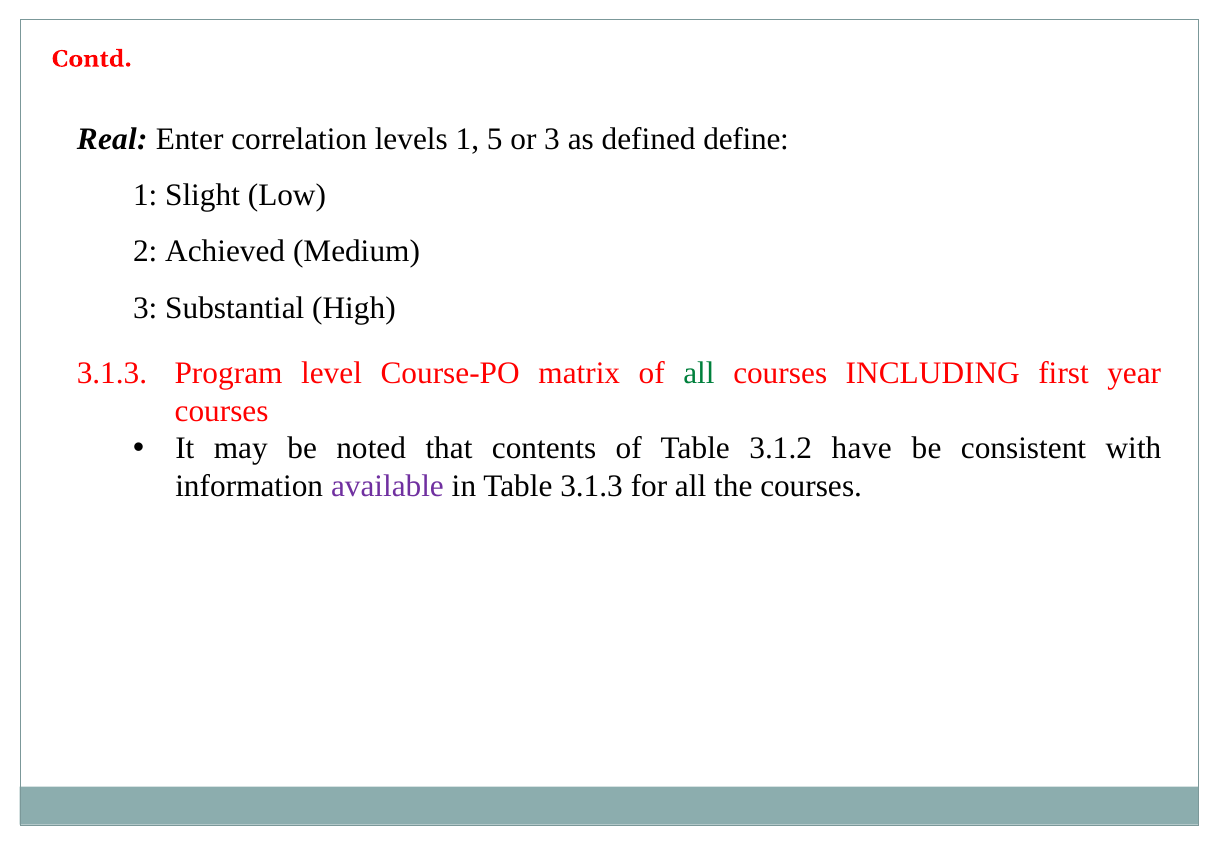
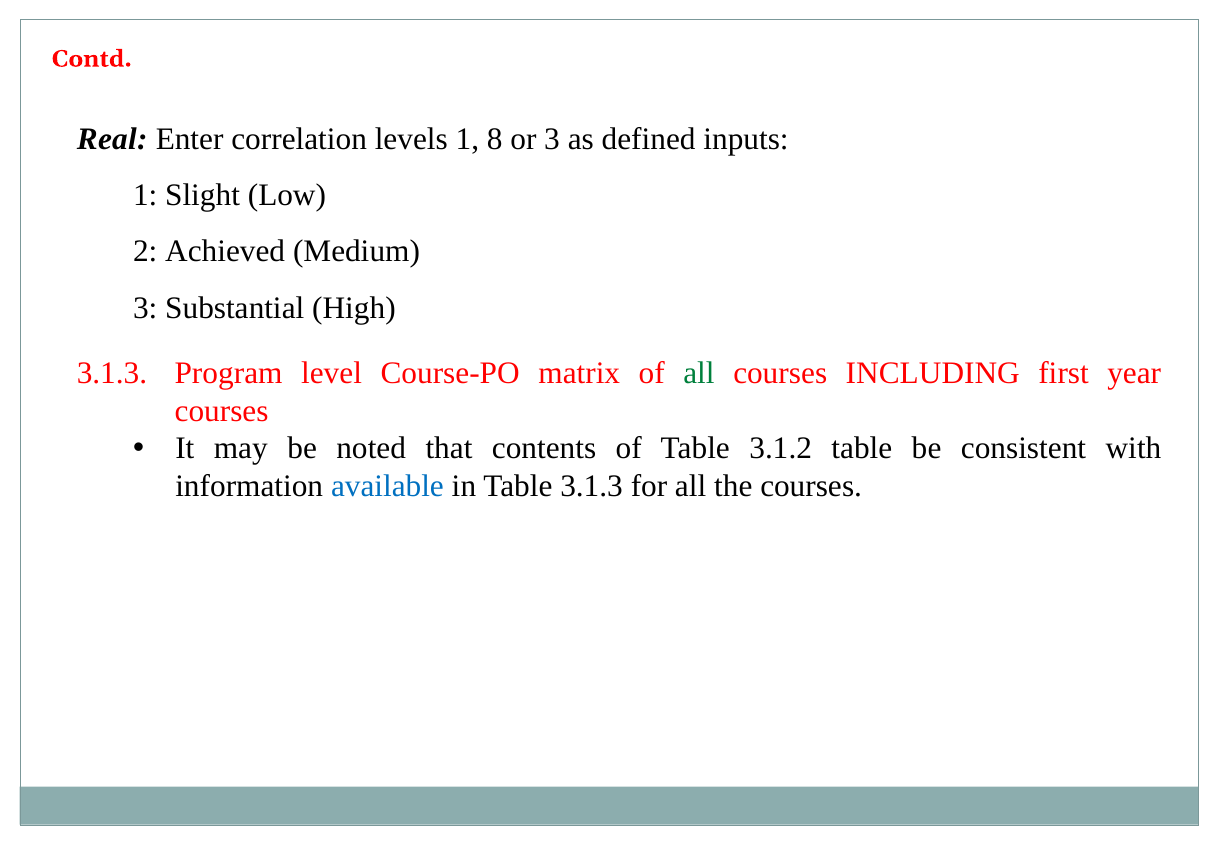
5: 5 -> 8 (495, 139)
define: define -> inputs (746, 139)
3.1.2 have: have -> table (862, 449)
available colour: purple -> blue (387, 486)
